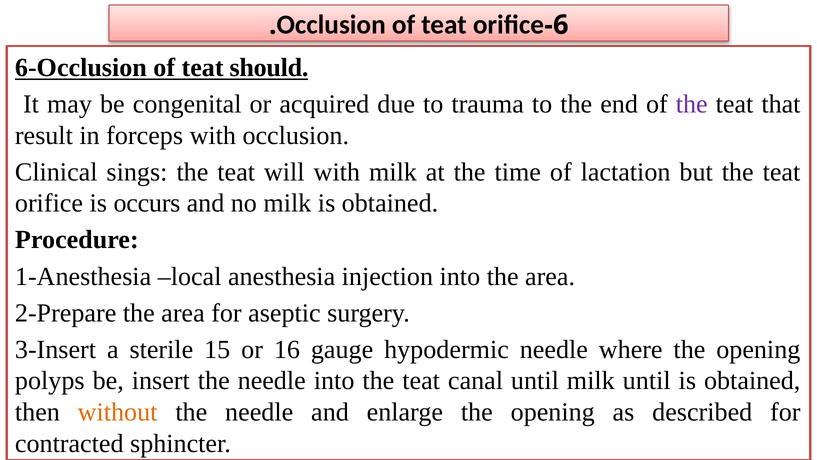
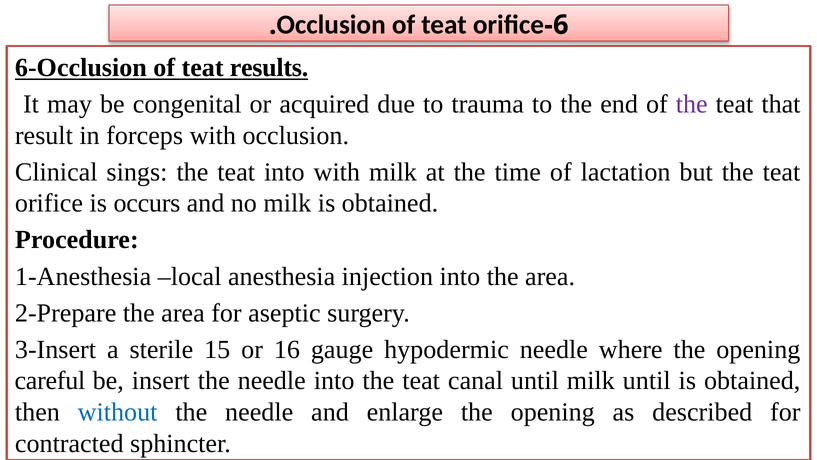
should: should -> results (269, 68)
teat will: will -> into (284, 172)
polyps: polyps -> careful (50, 380)
without colour: orange -> blue (118, 412)
